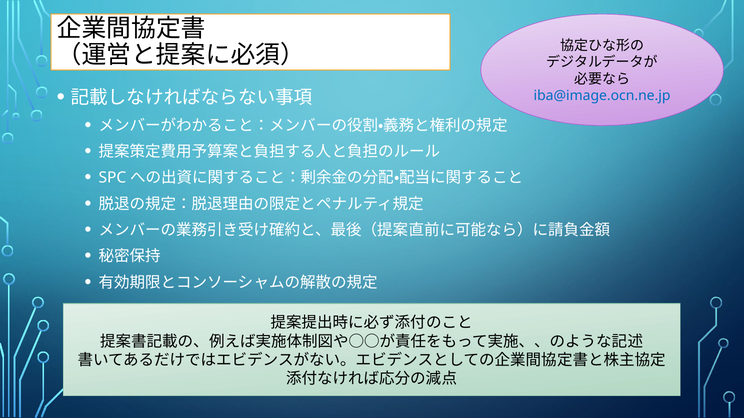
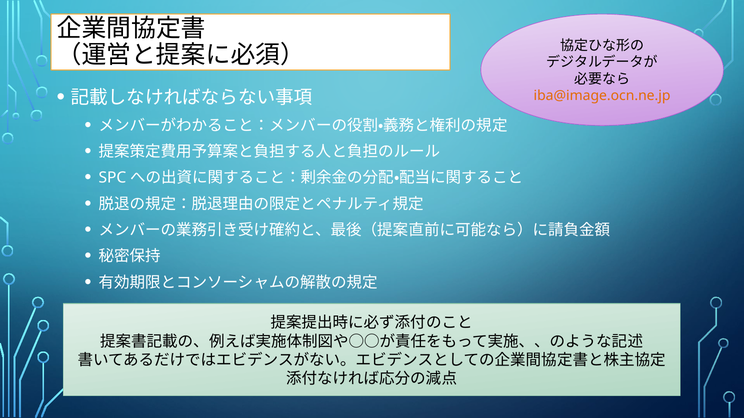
iba@image.ocn.ne.jp colour: blue -> orange (602, 96)
